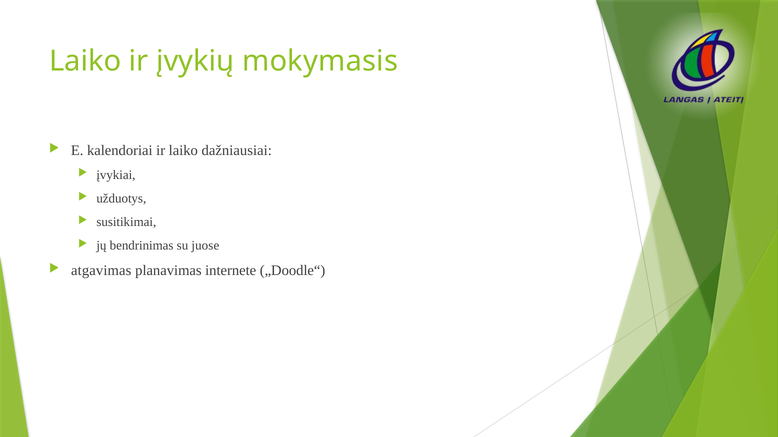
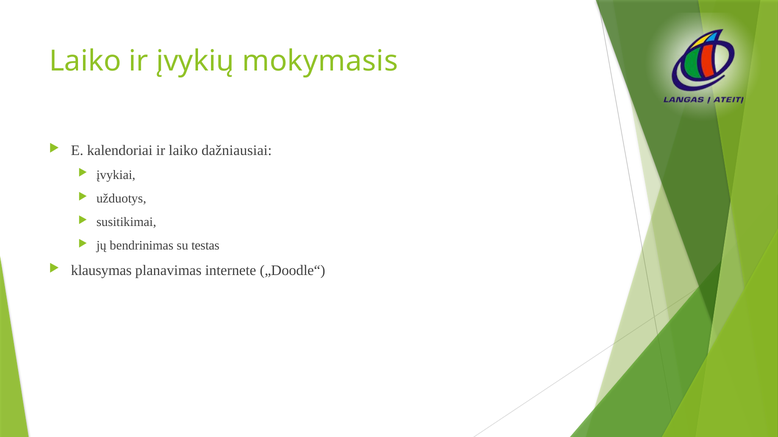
juose: juose -> testas (205, 246)
atgavimas: atgavimas -> klausymas (101, 271)
